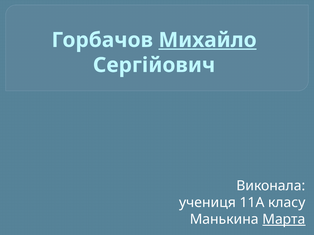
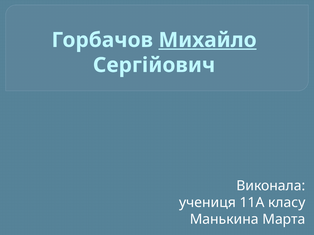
Марта underline: present -> none (284, 220)
